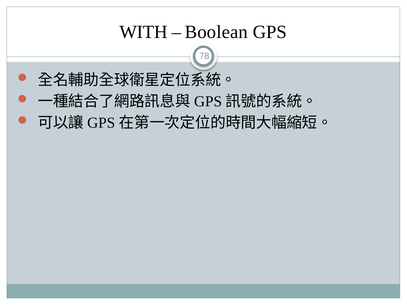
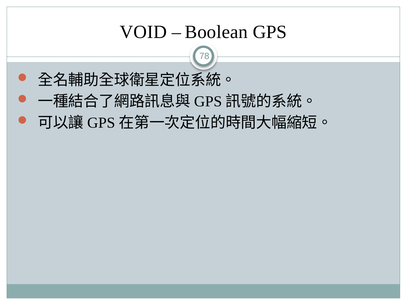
WITH: WITH -> VOID (143, 32)
